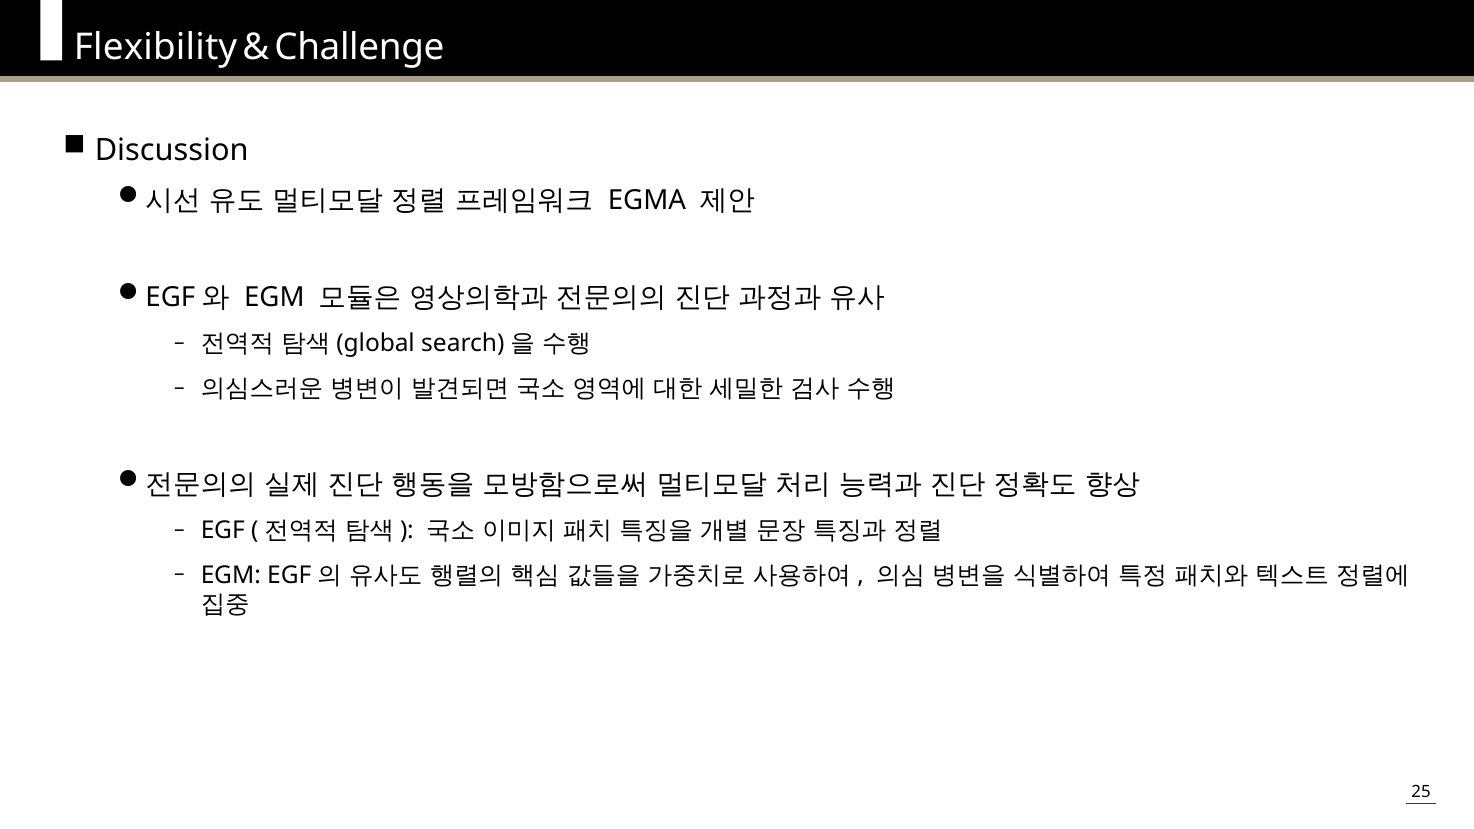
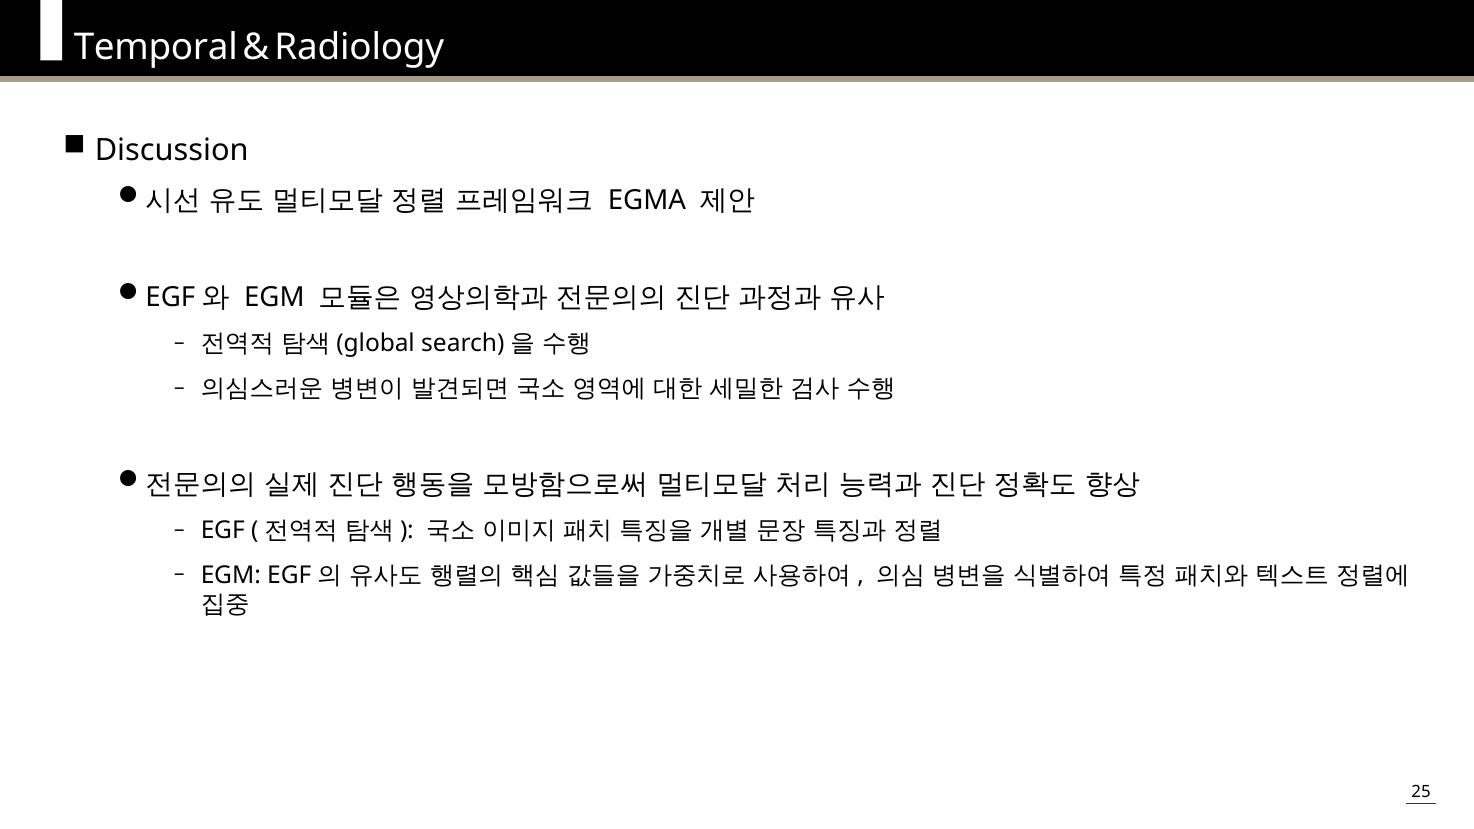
Flexibility: Flexibility -> Temporal (156, 47)
Challenge: Challenge -> Radiology (359, 47)
